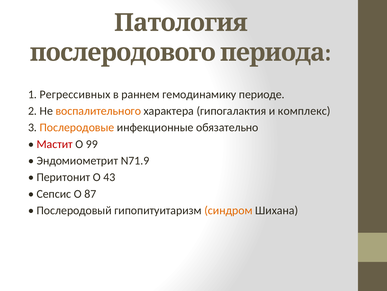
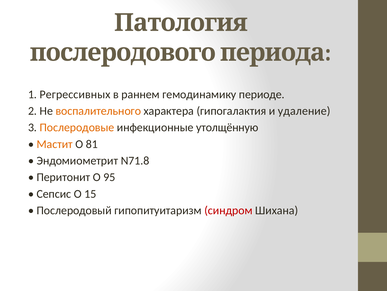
комплекс: комплекс -> удаление (304, 111)
обязательно: обязательно -> утолщённую (227, 127)
Мастит colour: red -> orange (55, 144)
99: 99 -> 81 (92, 144)
N71.9: N71.9 -> N71.8 (135, 160)
43: 43 -> 95 (109, 177)
87: 87 -> 15 (90, 193)
синдром colour: orange -> red (228, 210)
